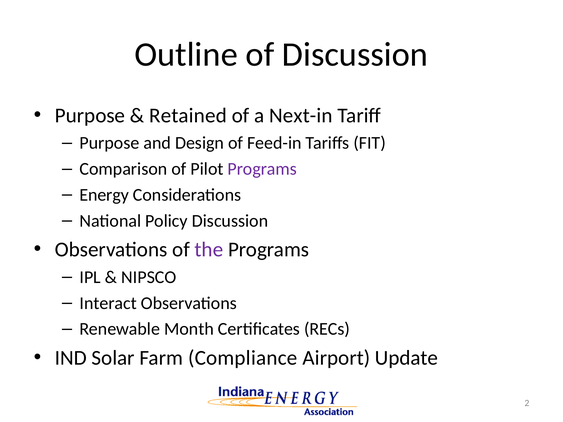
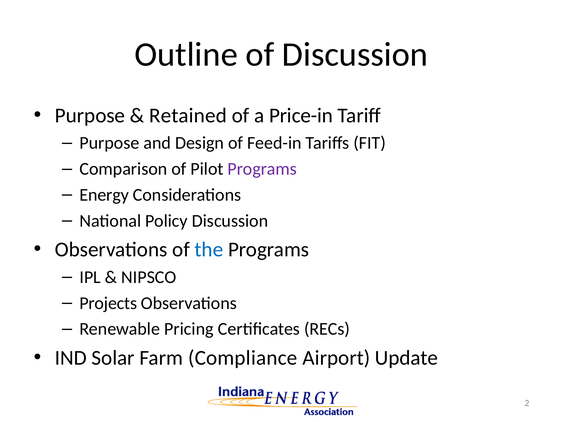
Next-in: Next-in -> Price-in (301, 115)
the colour: purple -> blue (209, 250)
Interact: Interact -> Projects (108, 303)
Month: Month -> Pricing (189, 329)
